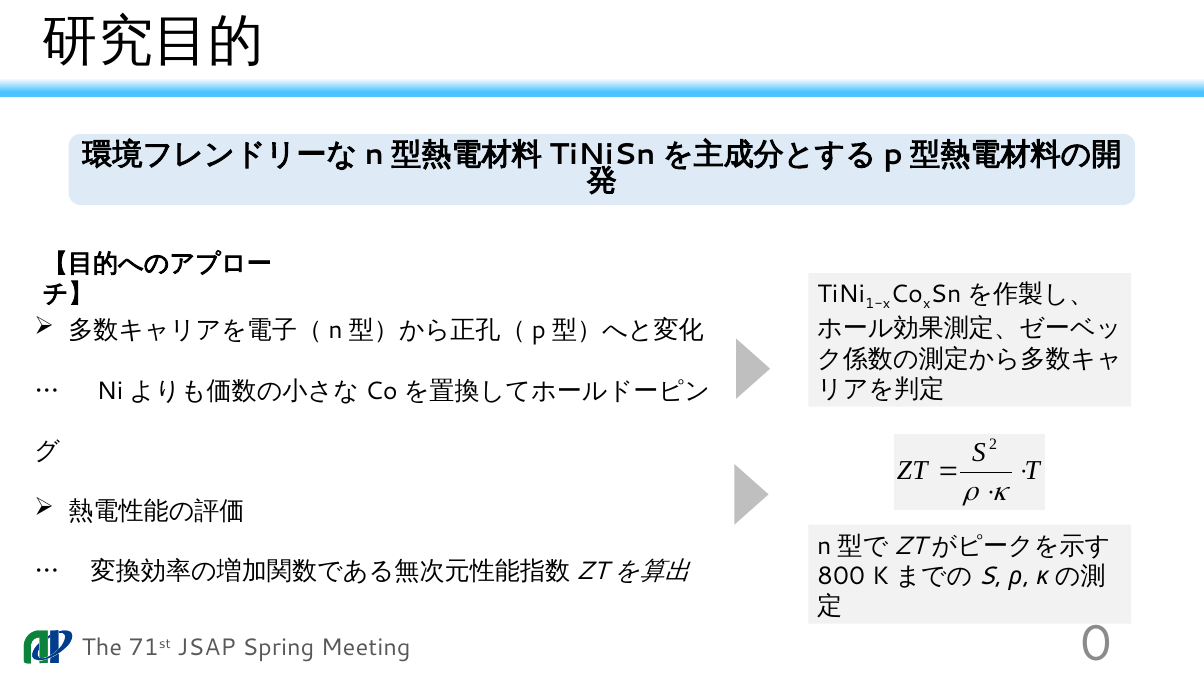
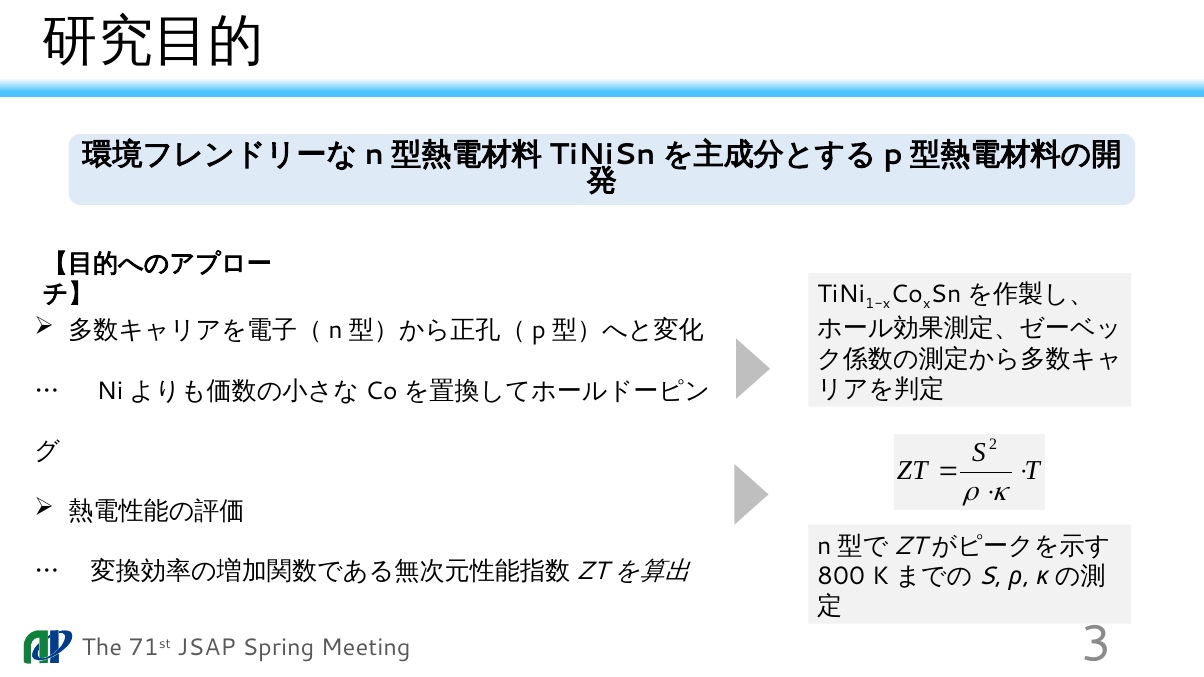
0: 0 -> 3 (1096, 644)
